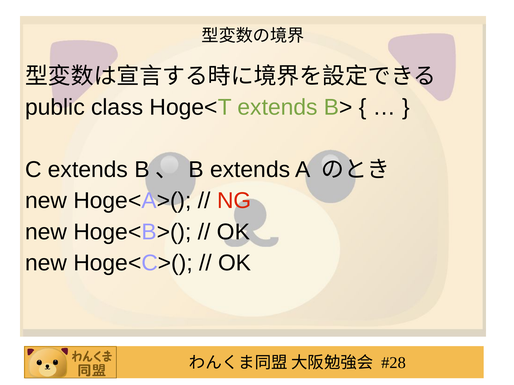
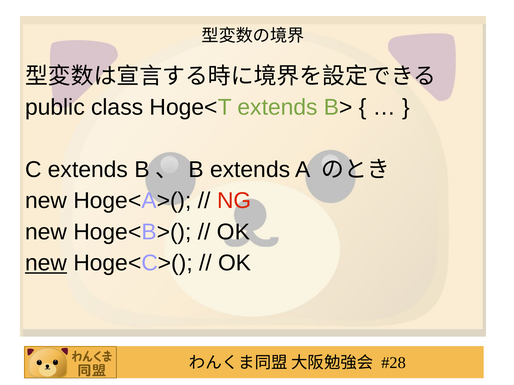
new underline: none -> present (46, 263)
